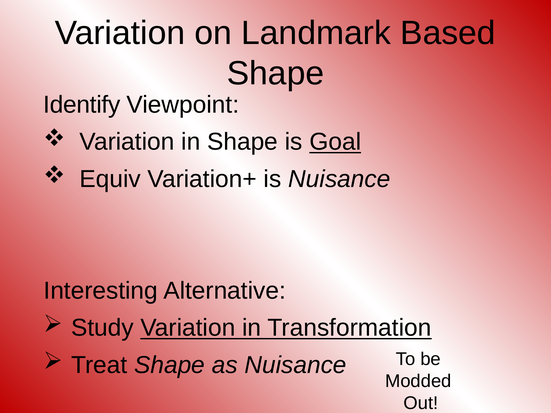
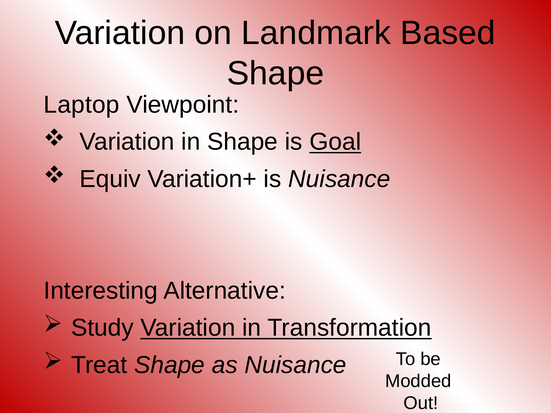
Identify: Identify -> Laptop (82, 105)
